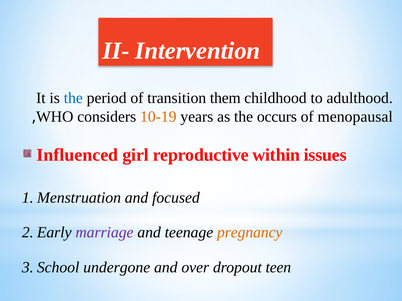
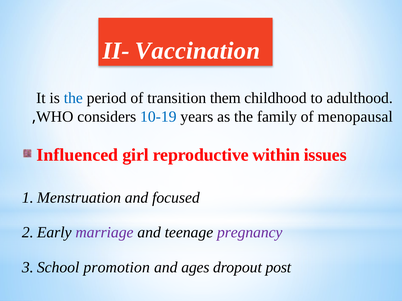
Intervention: Intervention -> Vaccination (197, 51)
10-19 colour: orange -> blue (158, 117)
occurs: occurs -> family (277, 117)
pregnancy colour: orange -> purple (250, 233)
undergone: undergone -> promotion (117, 268)
over: over -> ages (195, 268)
teen: teen -> post (278, 268)
